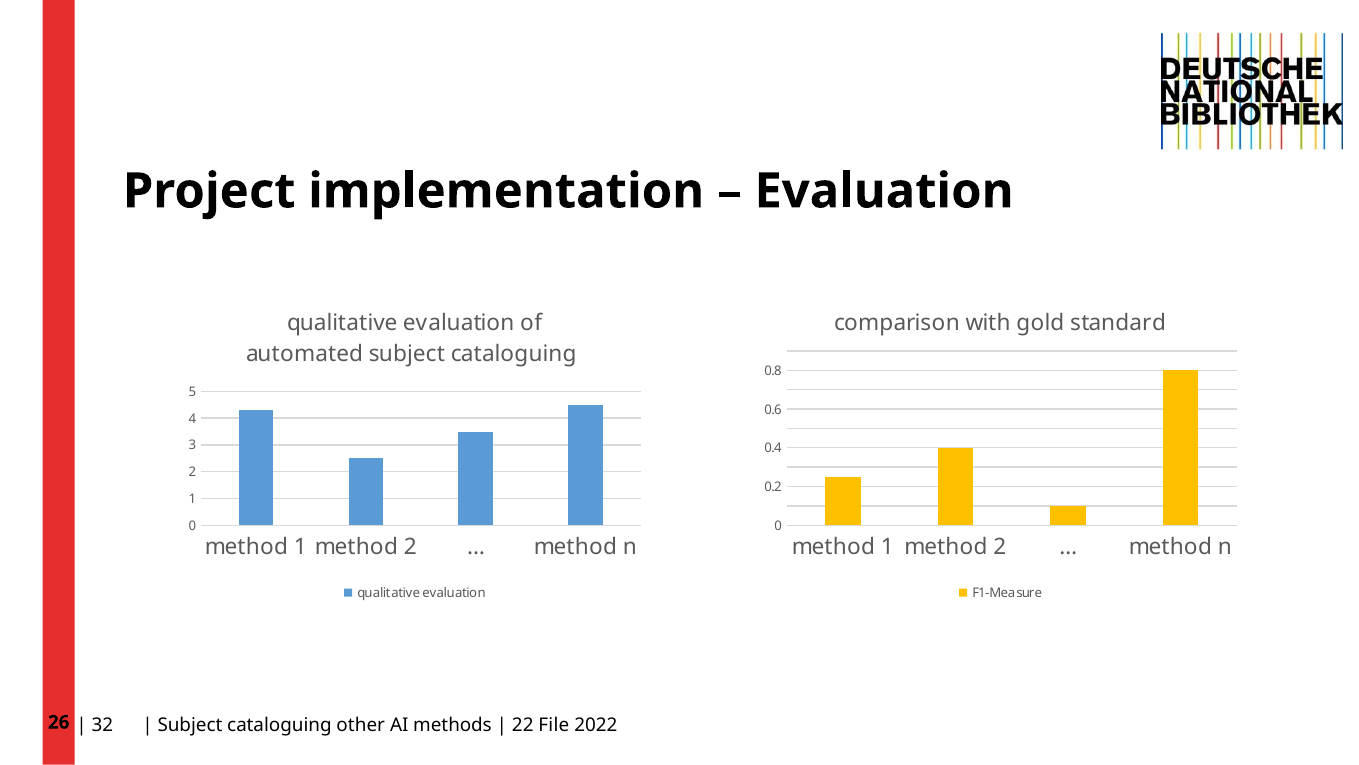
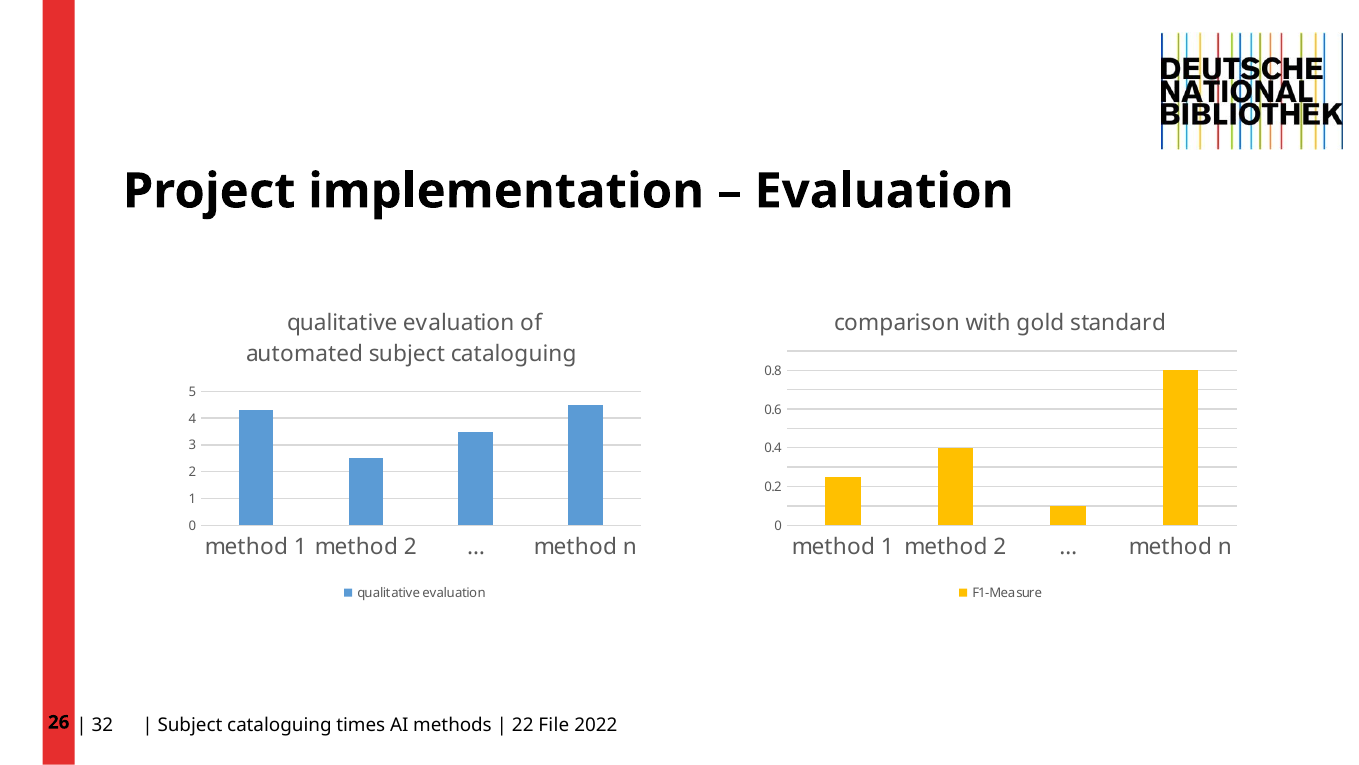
other: other -> times (361, 724)
